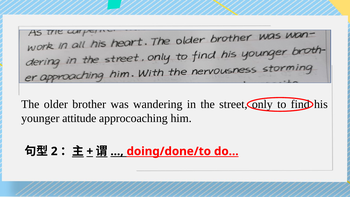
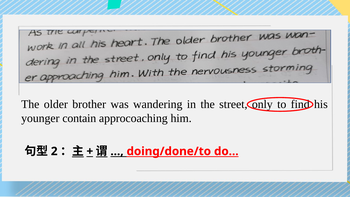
attitude: attitude -> contain (79, 118)
